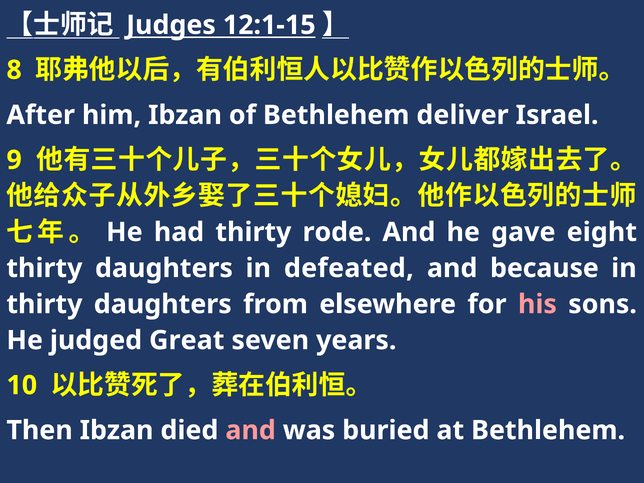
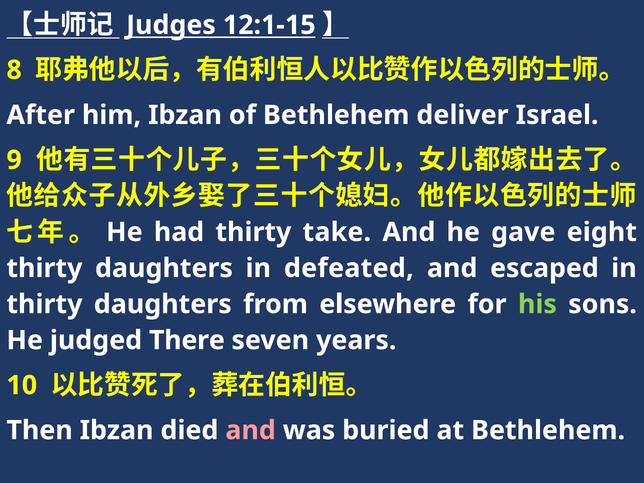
rode: rode -> take (337, 232)
because: because -> escaped (544, 268)
his colour: pink -> light green (537, 304)
Great: Great -> There (187, 340)
